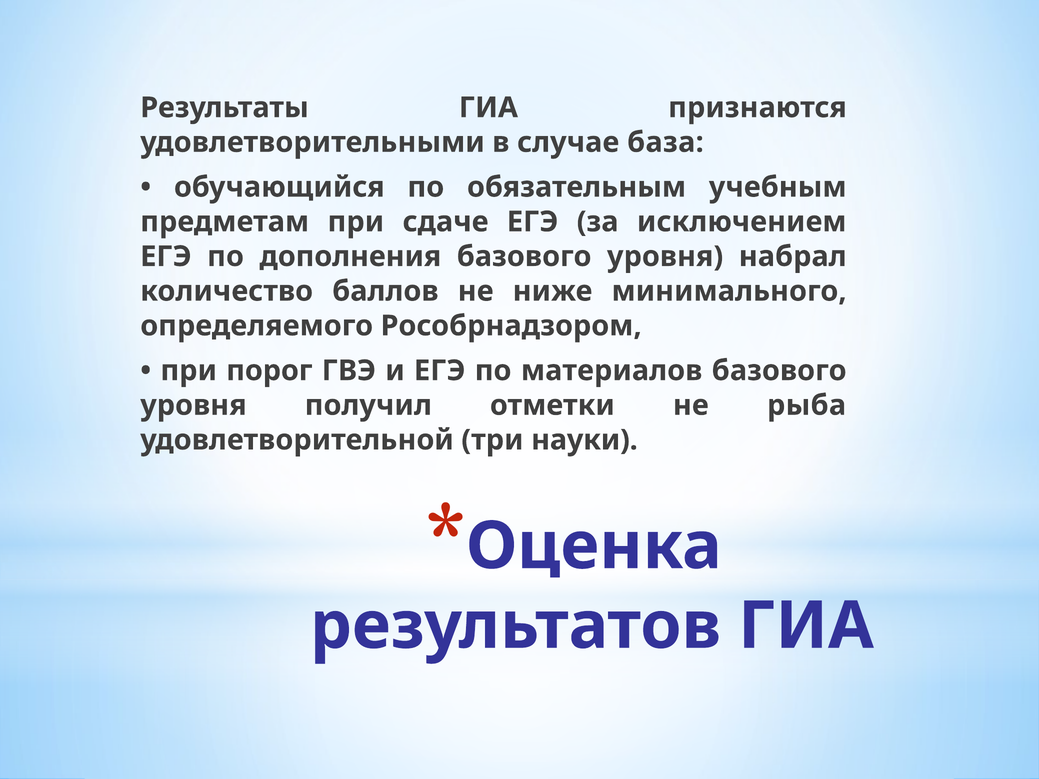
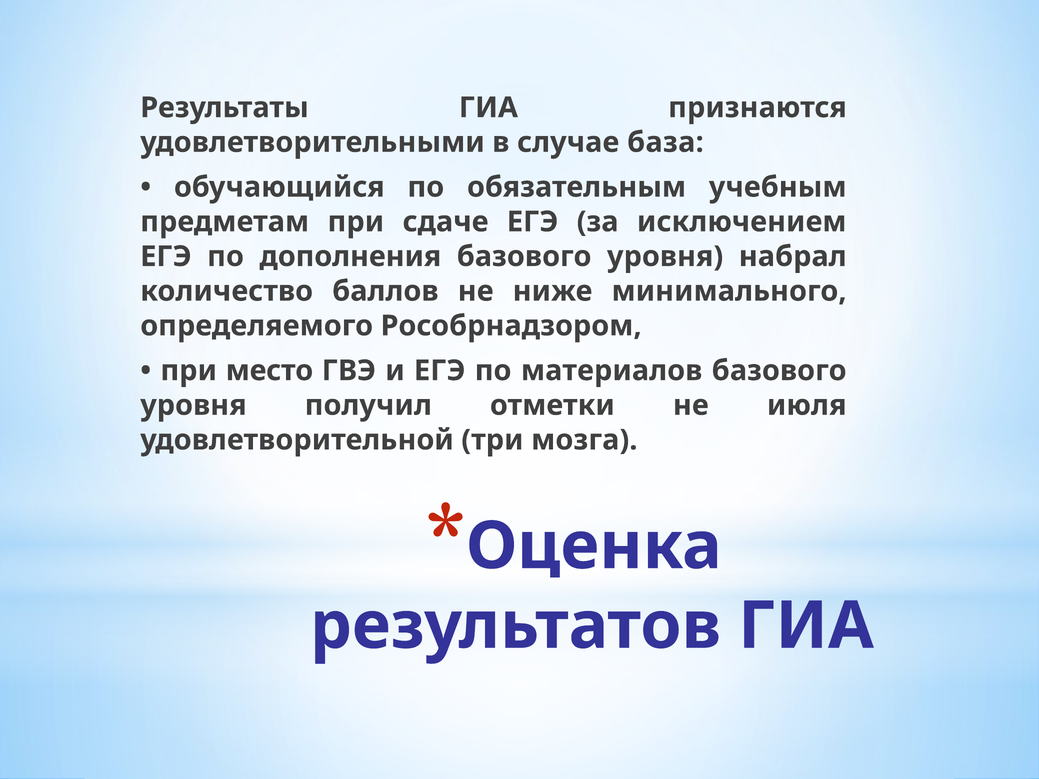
порог: порог -> место (269, 371)
рыба: рыба -> июля (807, 405)
науки: науки -> мозга (584, 440)
